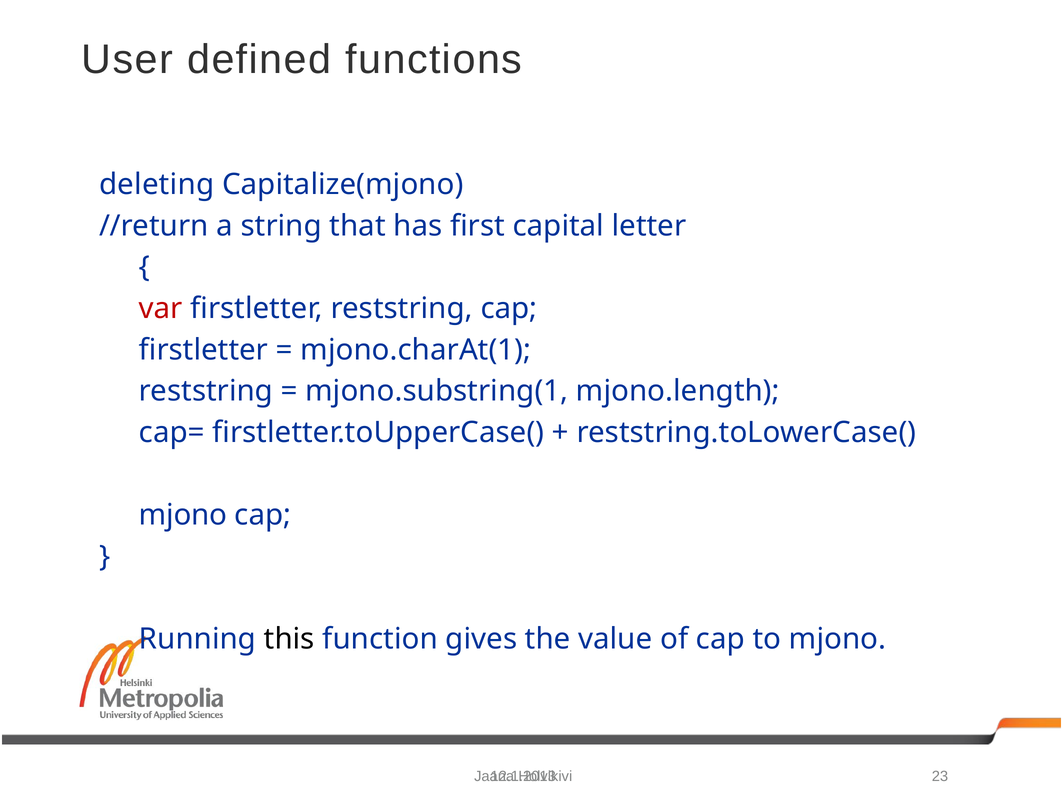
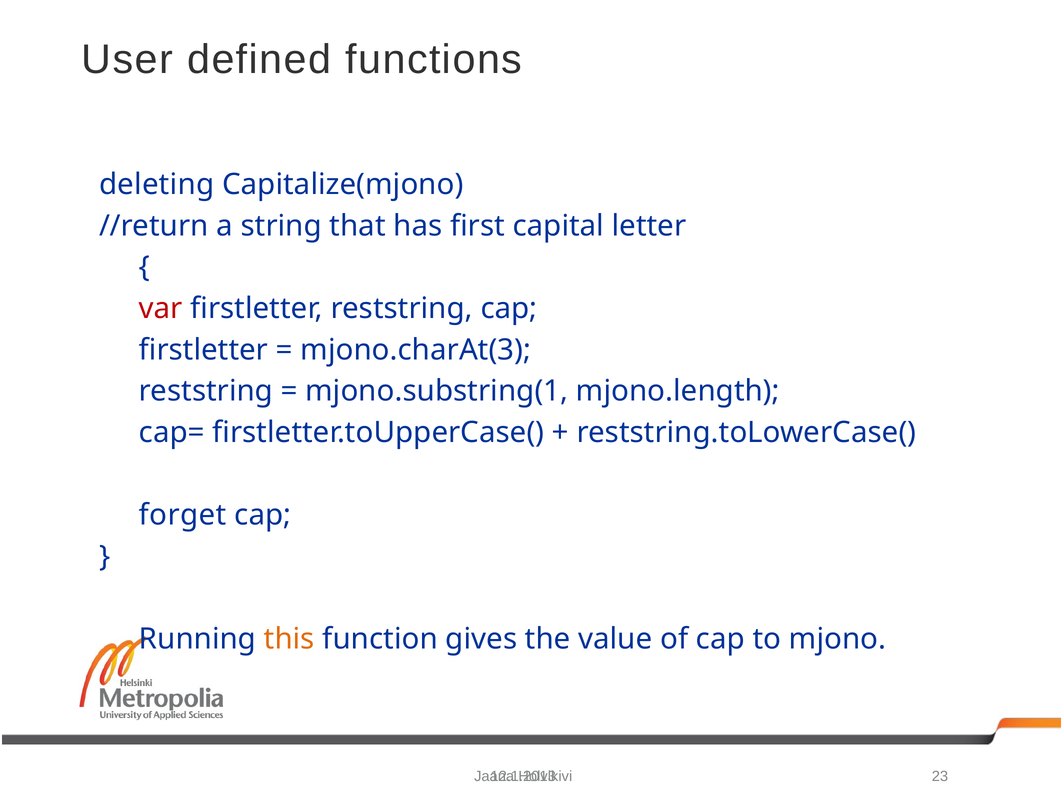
mjono.charAt(1: mjono.charAt(1 -> mjono.charAt(3 (416, 350)
mjono: mjono -> forget (183, 515)
this colour: black -> orange (289, 639)
